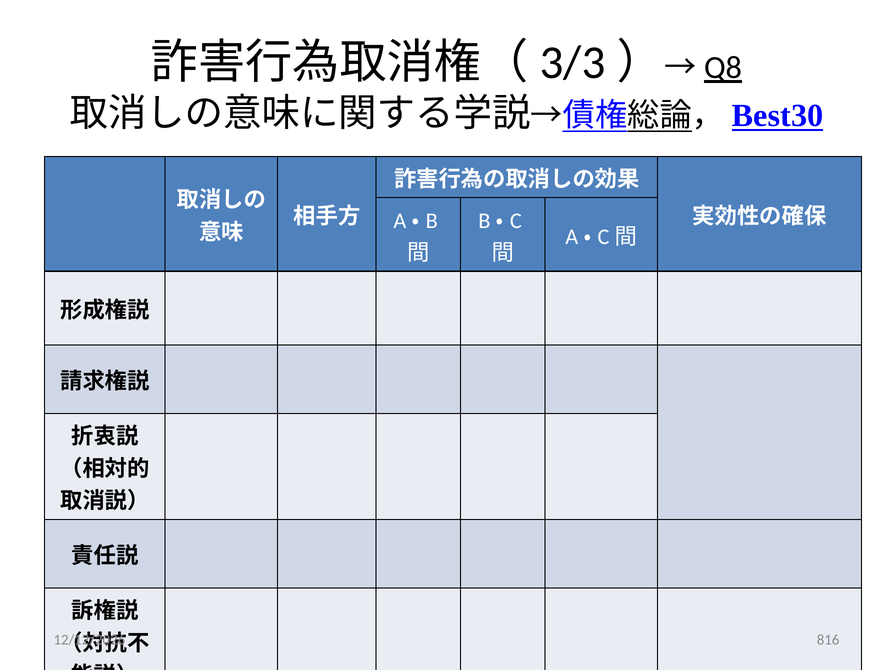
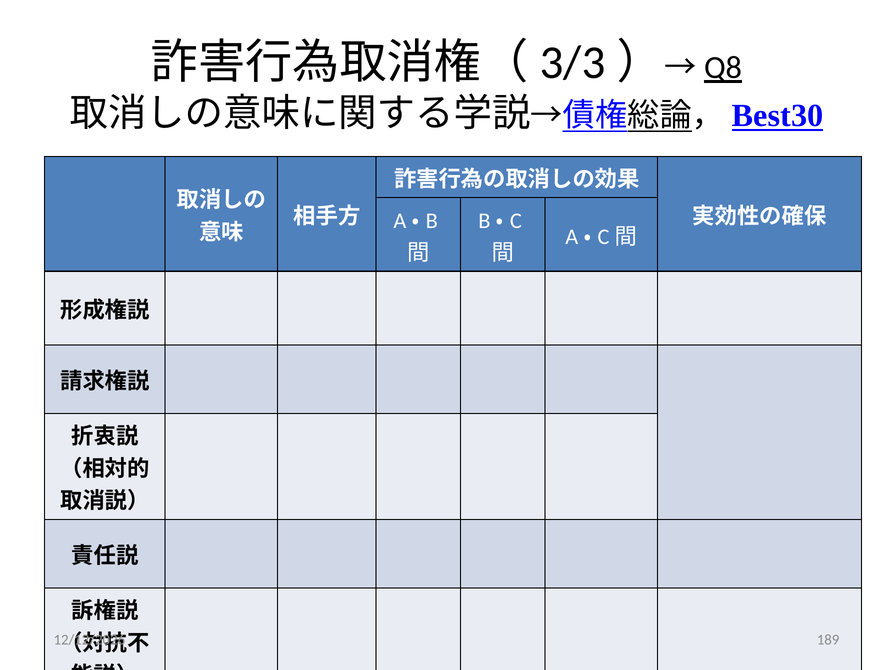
816: 816 -> 189 (828, 639)
